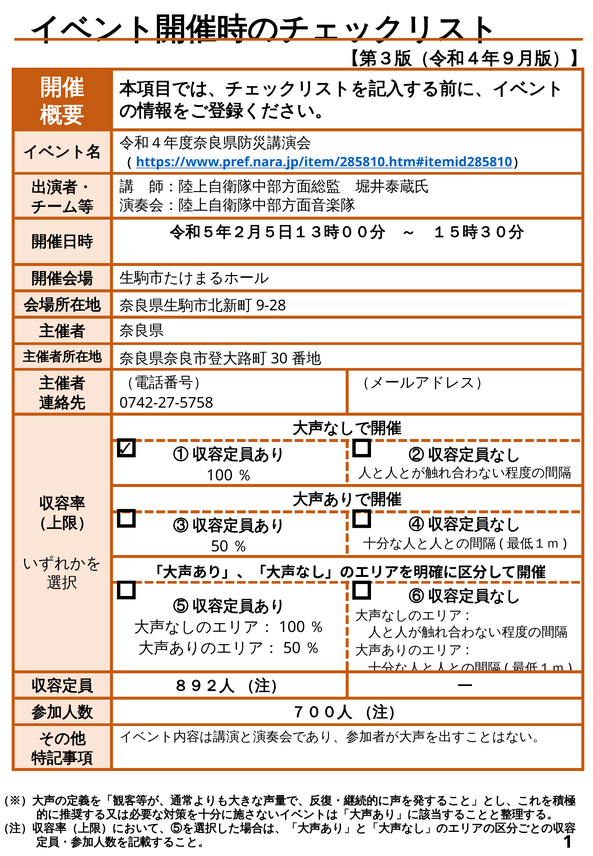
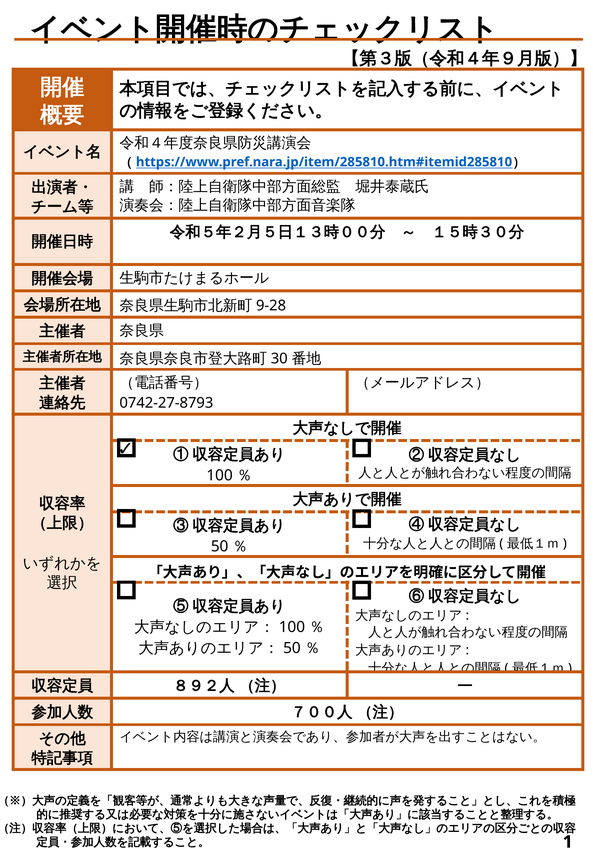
0742-27-5758: 0742-27-5758 -> 0742-27-8793 (166, 403)
